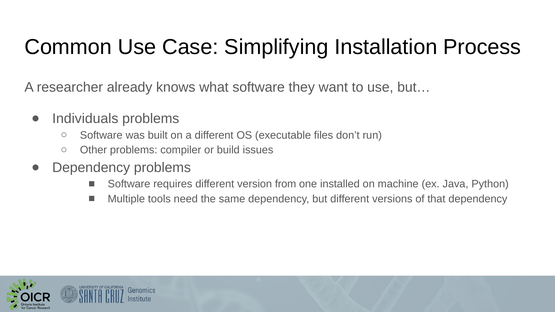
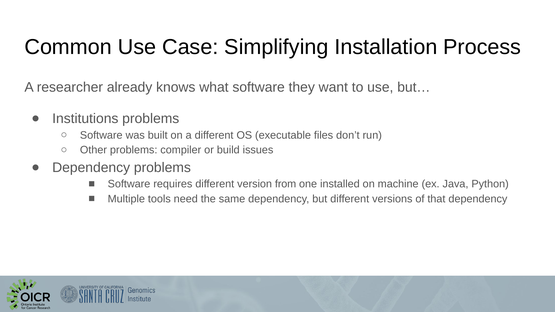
Individuals: Individuals -> Institutions (85, 119)
